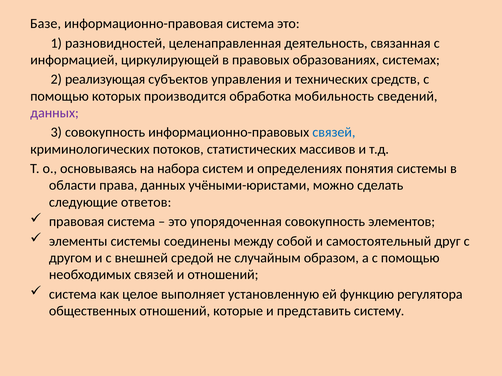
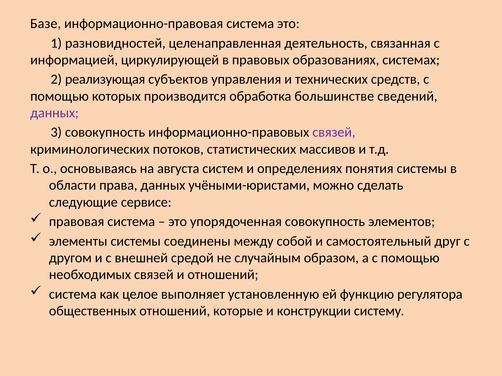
мобильность: мобильность -> большинстве (334, 96)
связей colour: blue -> purple (334, 133)
набора: набора -> августа (178, 169)
ответов: ответов -> сервисе (146, 202)
представить: представить -> конструкции (314, 311)
